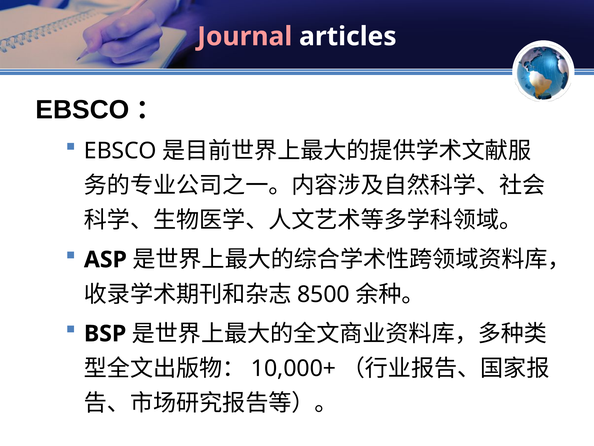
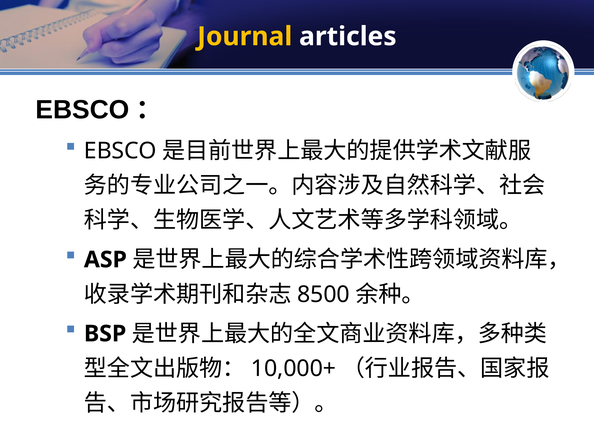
Journal colour: pink -> yellow (245, 36)
